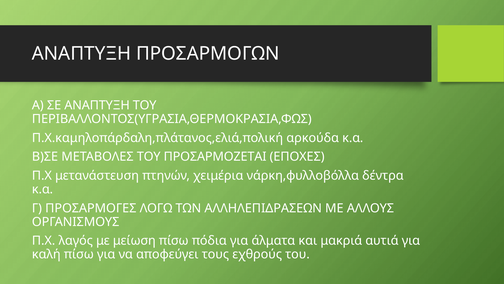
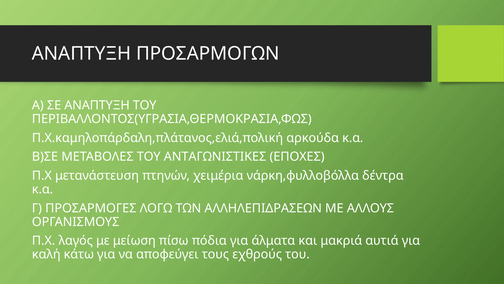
ΠΡΟΣΑΡΜΟΖΕΤΑΙ: ΠΡΟΣΑΡΜΟΖΕΤΑΙ -> ΑΝΤΑΓΩΝΙΣΤΙΚΕΣ (215, 157)
καλή πίσω: πίσω -> κάτω (79, 254)
